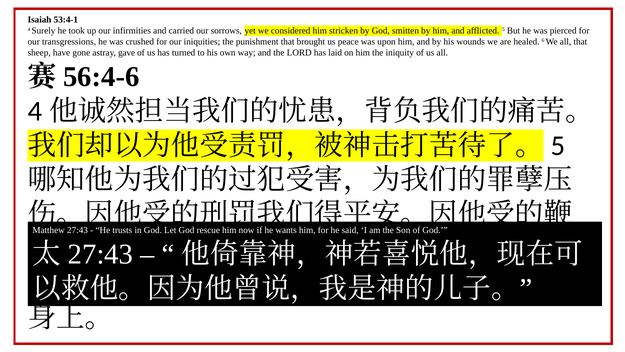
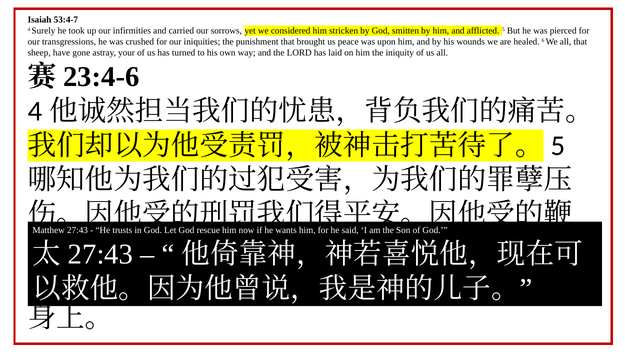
53:4-1: 53:4-1 -> 53:4-7 (66, 20)
gave: gave -> your (127, 53)
56:4-6: 56:4-6 -> 23:4-6 (101, 77)
